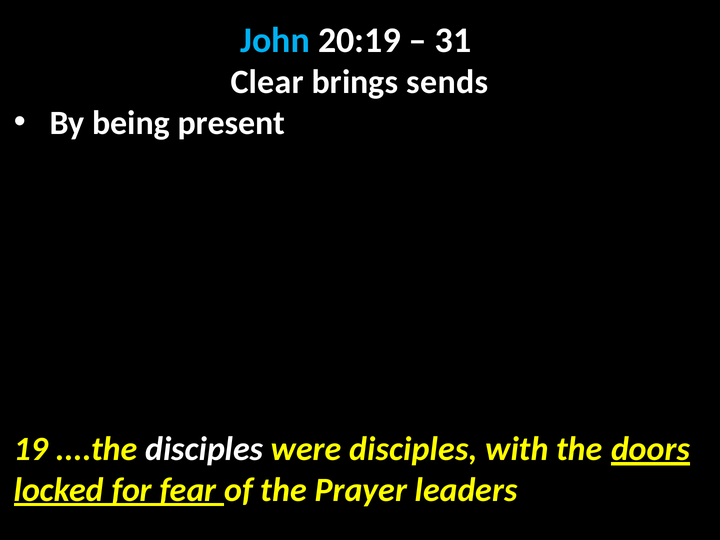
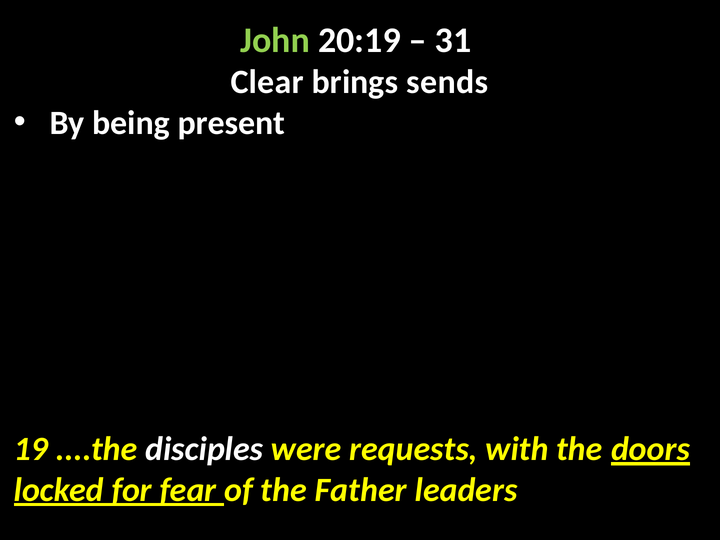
John colour: light blue -> light green (275, 40)
were disciples: disciples -> requests (413, 449)
Prayer: Prayer -> Father (361, 490)
